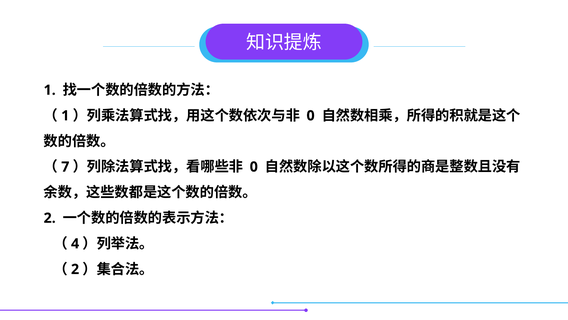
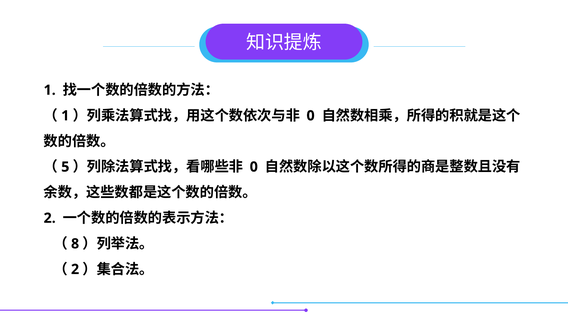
7: 7 -> 5 (65, 167)
4: 4 -> 8 (75, 243)
